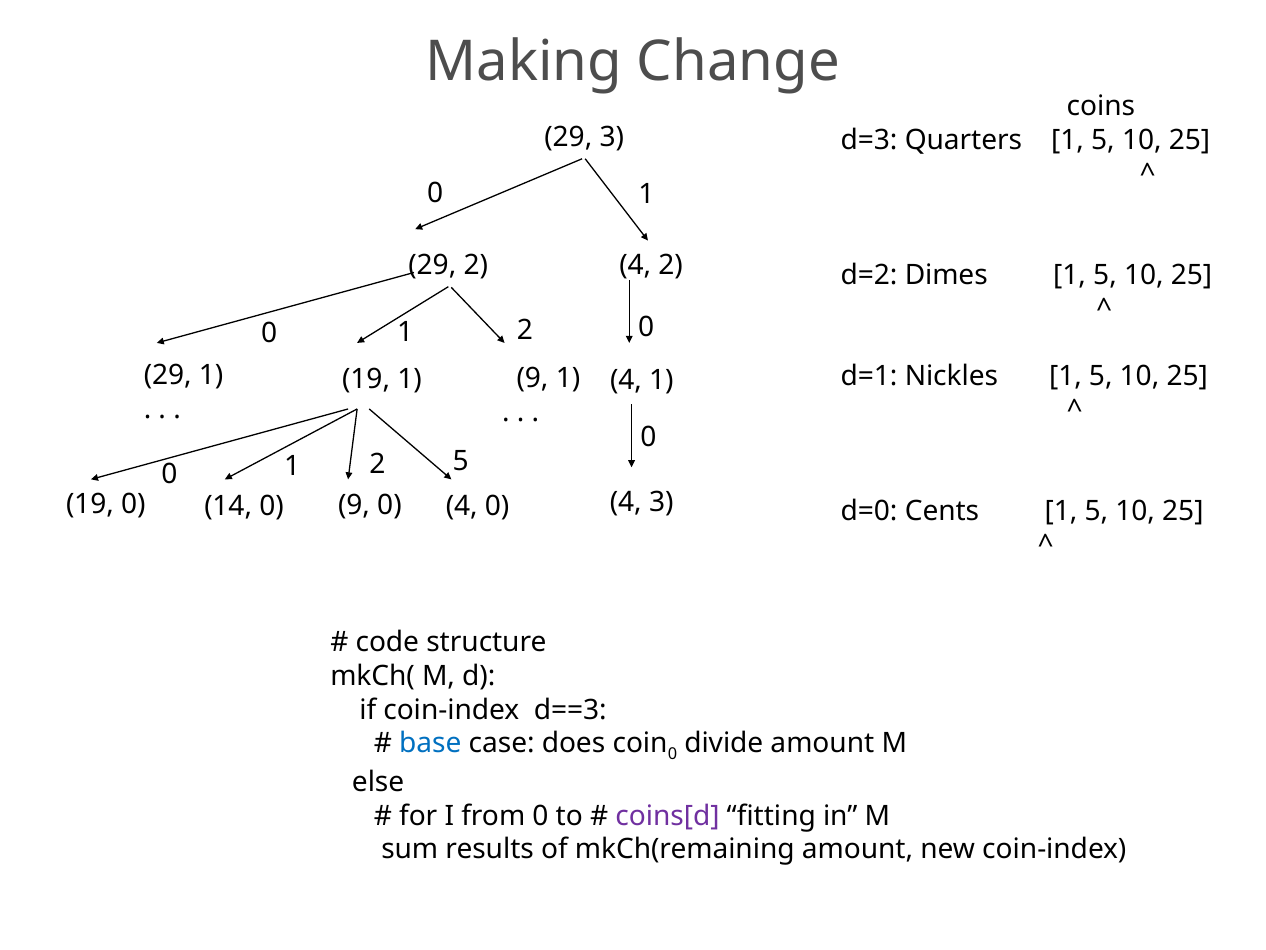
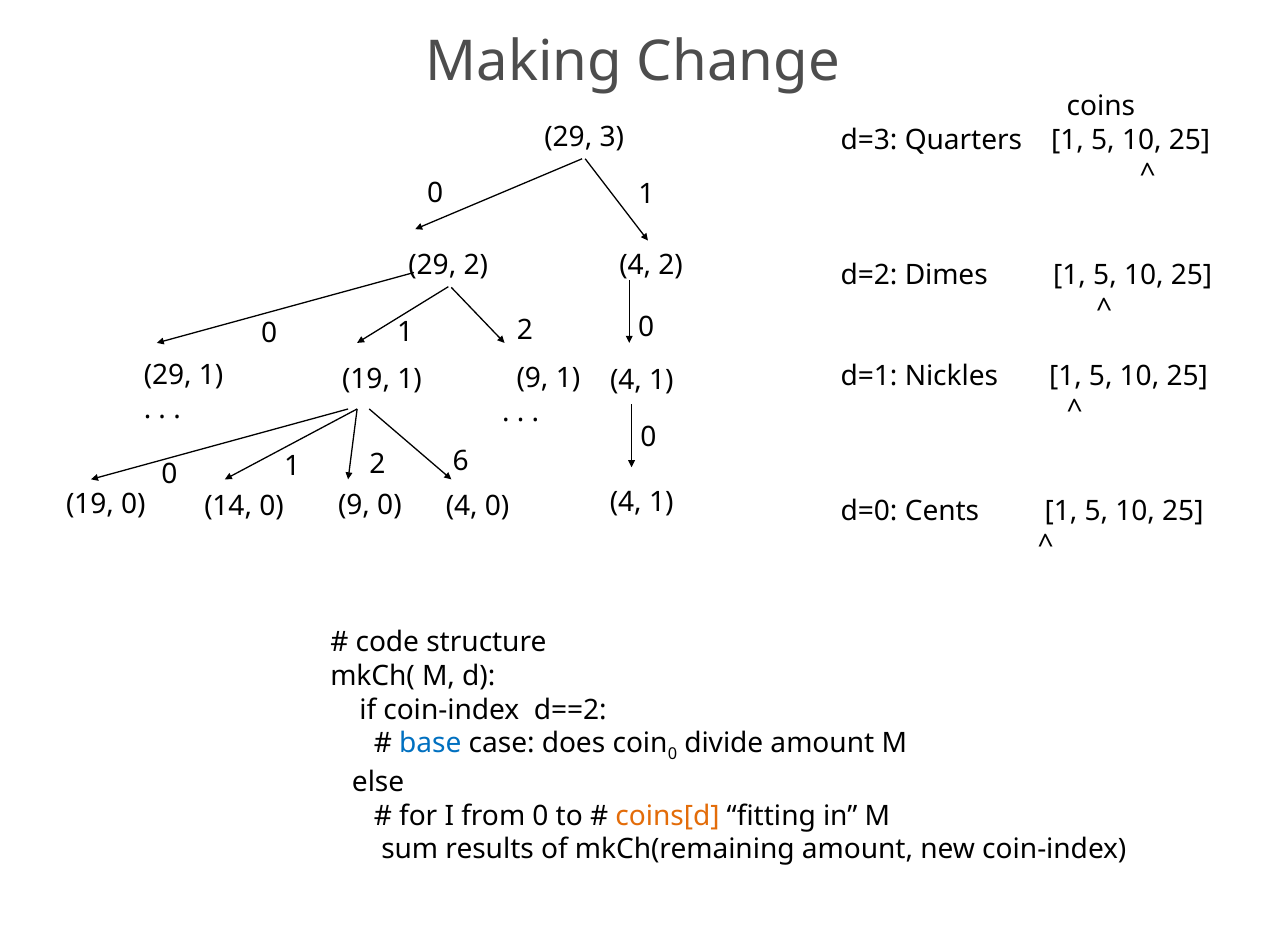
2 5: 5 -> 6 (461, 461)
3: 3 -> 1 (661, 502)
d==3: d==3 -> d==2 (570, 710)
coins[d colour: purple -> orange (668, 815)
